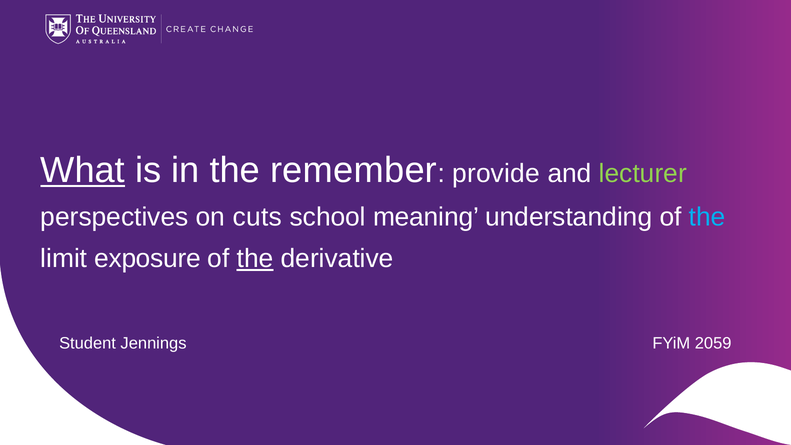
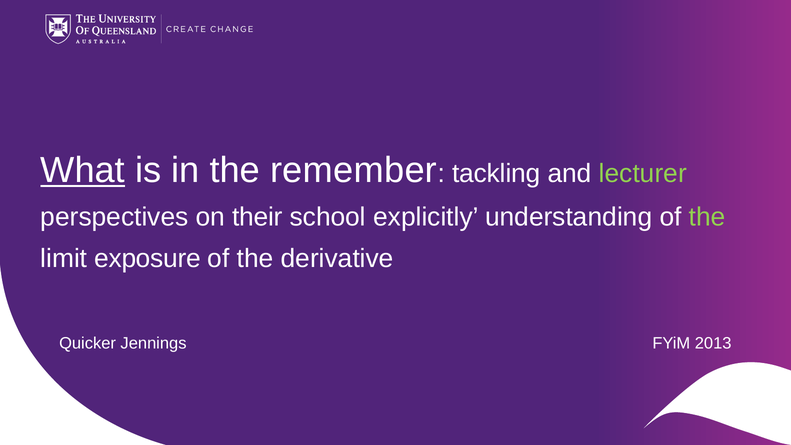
provide: provide -> tackling (496, 174)
cuts: cuts -> their (258, 217)
meaning: meaning -> explicitly (426, 217)
the colour: light blue -> light green (707, 217)
the underline: present -> none (255, 259)
Student: Student -> Quicker (88, 343)
2059: 2059 -> 2013 (713, 343)
